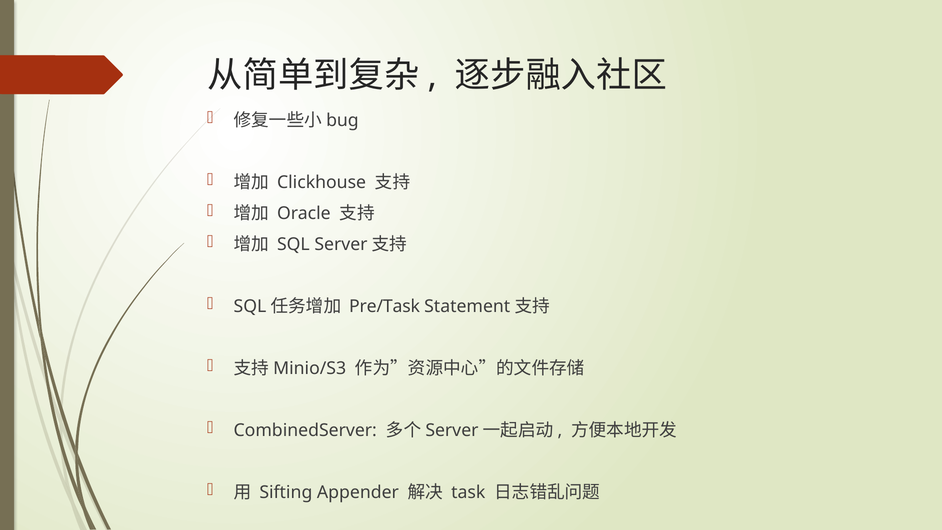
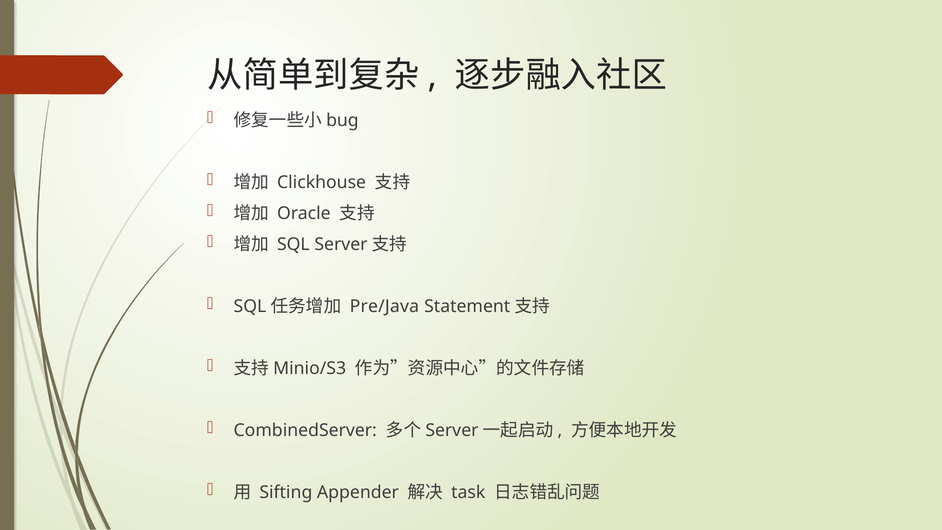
Pre/Task: Pre/Task -> Pre/Java (384, 306)
